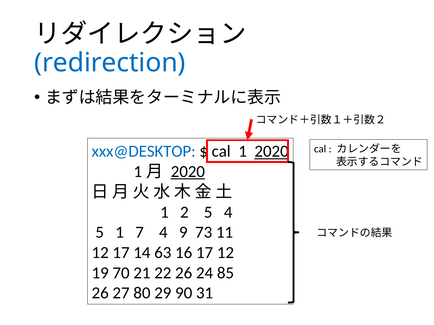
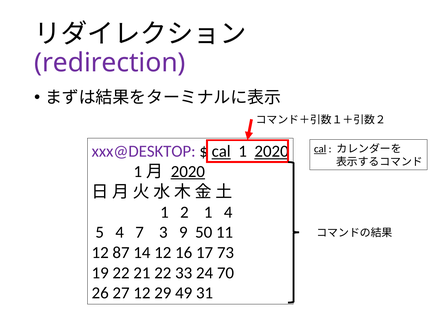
redirection colour: blue -> purple (110, 63)
cal underline: none -> present (320, 149)
xxx@DESKTOP colour: blue -> purple (144, 152)
cal underline: none -> present (221, 152)
2 5: 5 -> 1 (208, 212)
5 1: 1 -> 4 (120, 233)
7 4: 4 -> 3 (163, 233)
73: 73 -> 50 (204, 233)
12 17: 17 -> 87 (121, 253)
14 63: 63 -> 12 (163, 253)
17 12: 12 -> 73 (225, 253)
19 70: 70 -> 22 (121, 273)
22 26: 26 -> 33 (184, 273)
85: 85 -> 70 (225, 273)
27 80: 80 -> 12 (142, 294)
90: 90 -> 49 (184, 294)
